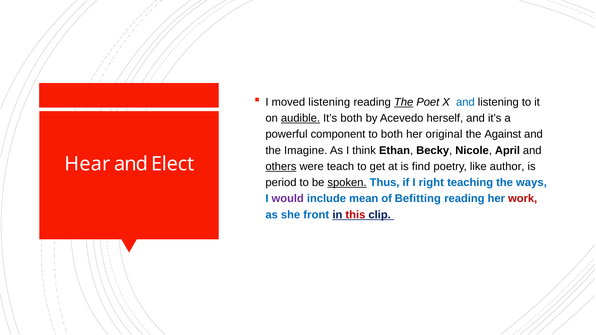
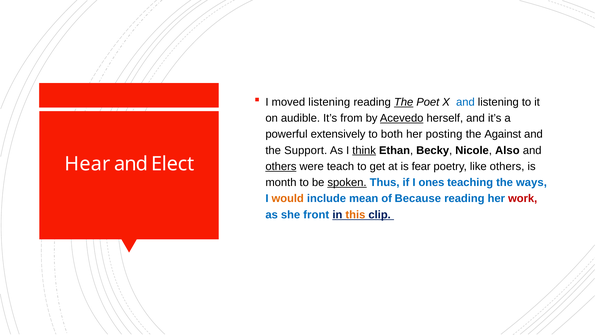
audible underline: present -> none (300, 118)
It’s both: both -> from (351, 118)
Acevedo underline: none -> present (402, 118)
component: component -> extensively (338, 134)
original: original -> posting (444, 134)
Imagine: Imagine -> Support (306, 150)
think underline: none -> present (364, 150)
April: April -> Also (507, 150)
find: find -> fear (421, 167)
like author: author -> others (507, 167)
period: period -> month (281, 183)
right: right -> ones (431, 183)
would colour: purple -> orange (288, 199)
Befitting: Befitting -> Because (418, 199)
this colour: red -> orange (355, 215)
